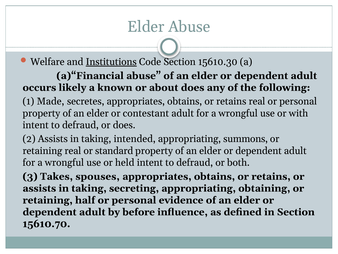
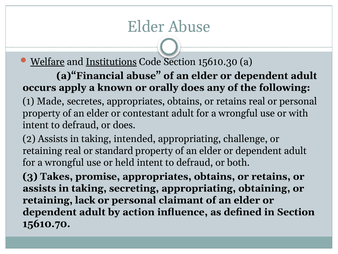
Welfare underline: none -> present (47, 62)
likely: likely -> apply (73, 87)
about: about -> orally (164, 87)
summons: summons -> challenge (245, 139)
spouses: spouses -> promise (98, 176)
half: half -> lack (85, 200)
evidence: evidence -> claimant (181, 200)
before: before -> action (139, 212)
